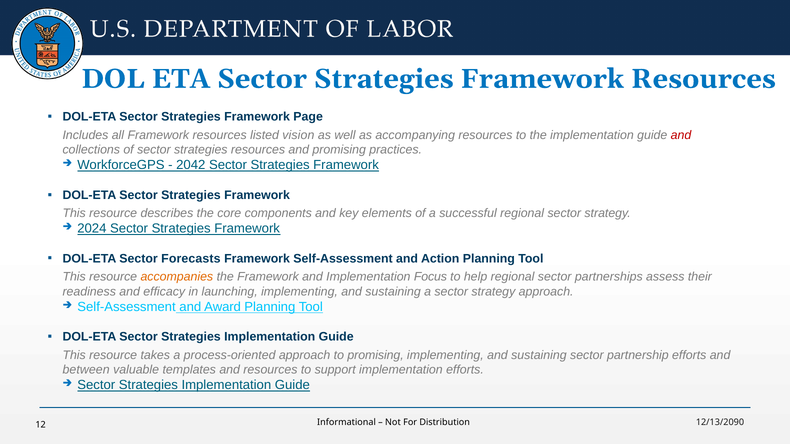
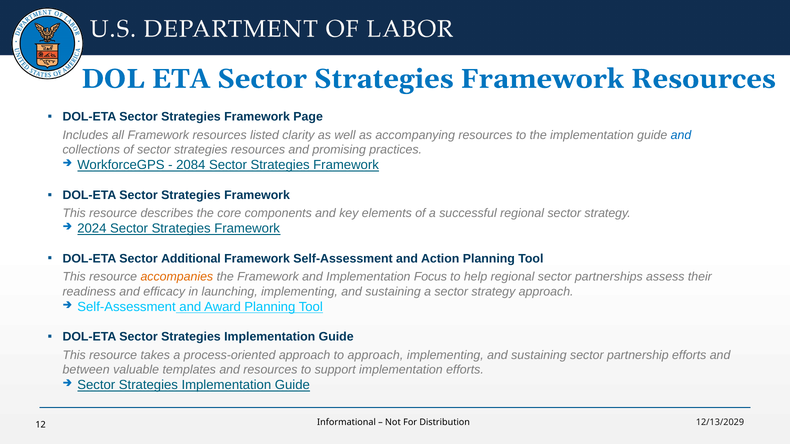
vision: vision -> clarity (298, 135)
and colour: red -> blue (681, 135)
2042: 2042 -> 2084 (191, 165)
Forecasts: Forecasts -> Additional (191, 259)
to promising: promising -> approach (375, 355)
12/13/2090: 12/13/2090 -> 12/13/2029 (720, 422)
